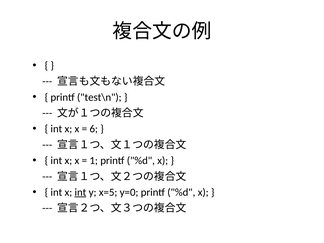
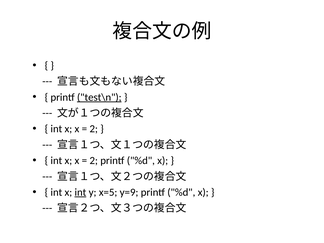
test\n underline: none -> present (99, 97)
6: 6 -> 2 (94, 129)
1: 1 -> 2 (94, 161)
y=0: y=0 -> y=9 (129, 192)
